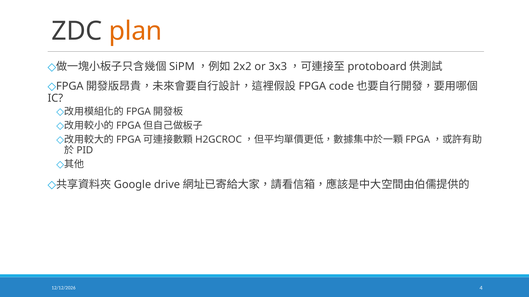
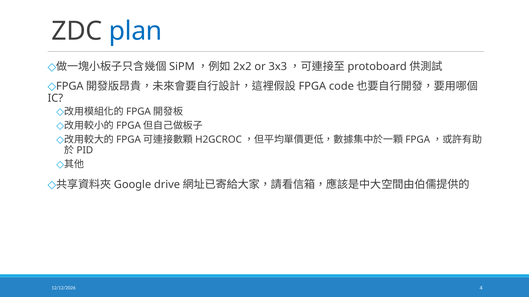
plan colour: orange -> blue (136, 31)
